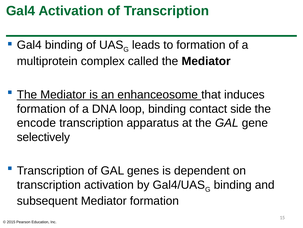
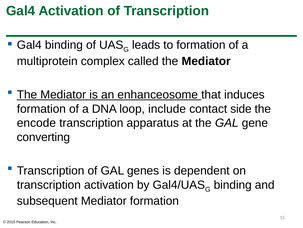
loop binding: binding -> include (167, 109)
selectively: selectively -> converting (43, 137)
